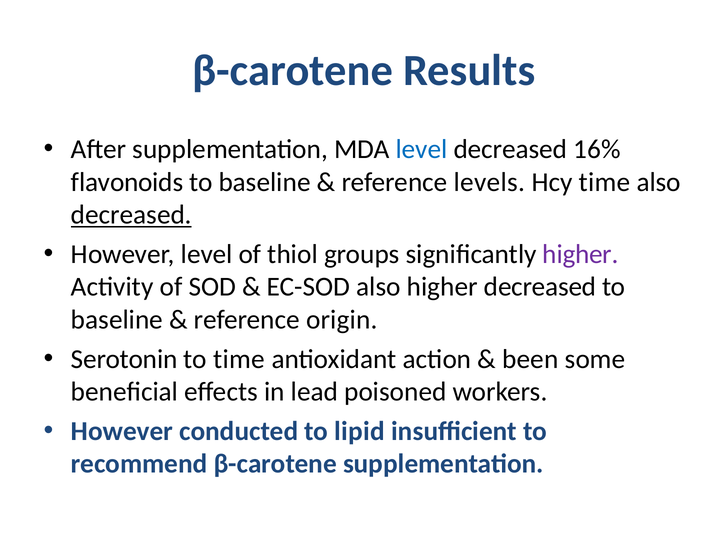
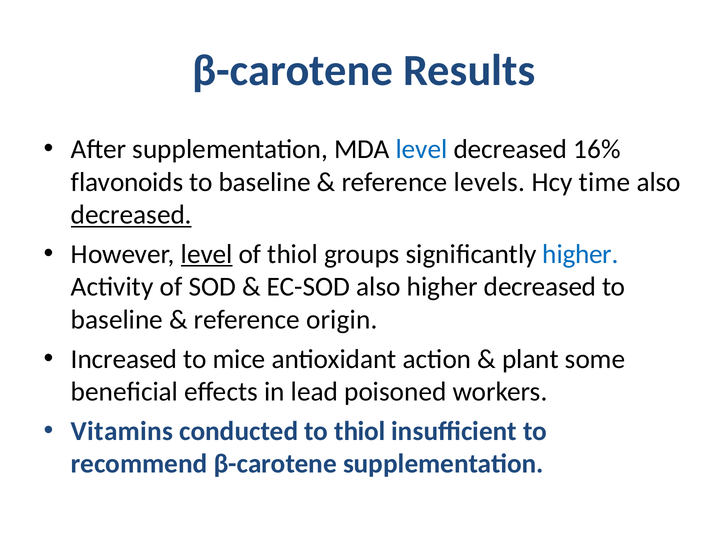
level underline: none -> present (207, 254)
higher colour: purple -> blue (581, 254)
Serotonin: Serotonin -> Increased (124, 359)
to time: time -> mice (239, 359)
been: been -> plant (531, 359)
However: However -> Vitamins (122, 431)
to lipid: lipid -> thiol (360, 431)
